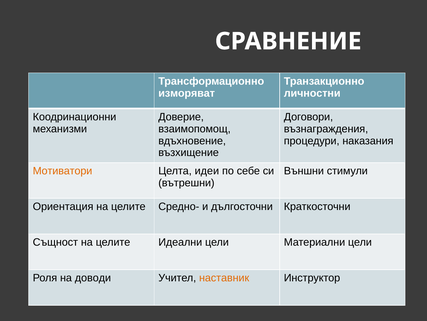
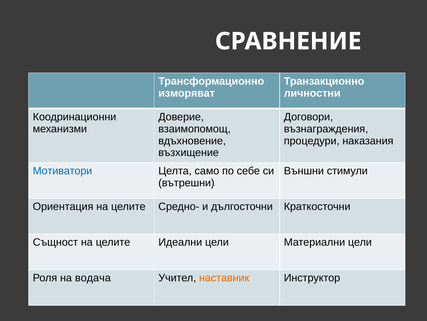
Мотиватори colour: orange -> blue (63, 171)
идеи: идеи -> само (207, 171)
доводи: доводи -> водача (93, 277)
